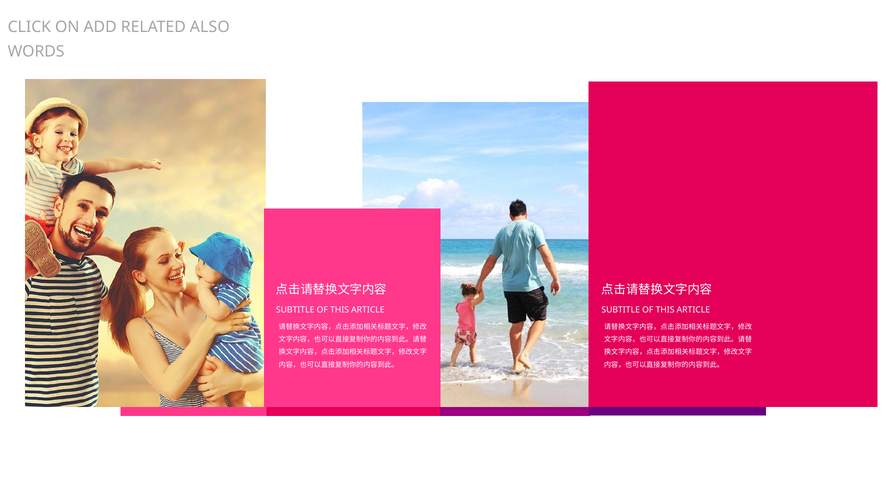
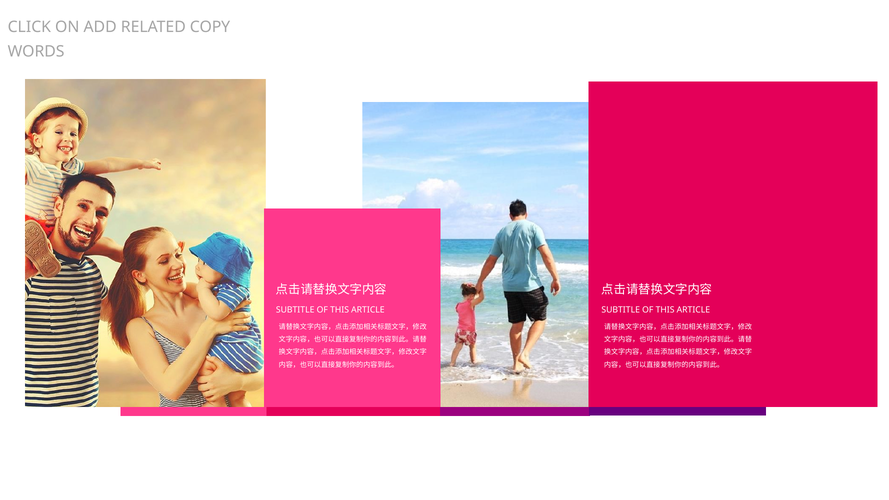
ALSO: ALSO -> COPY (210, 27)
